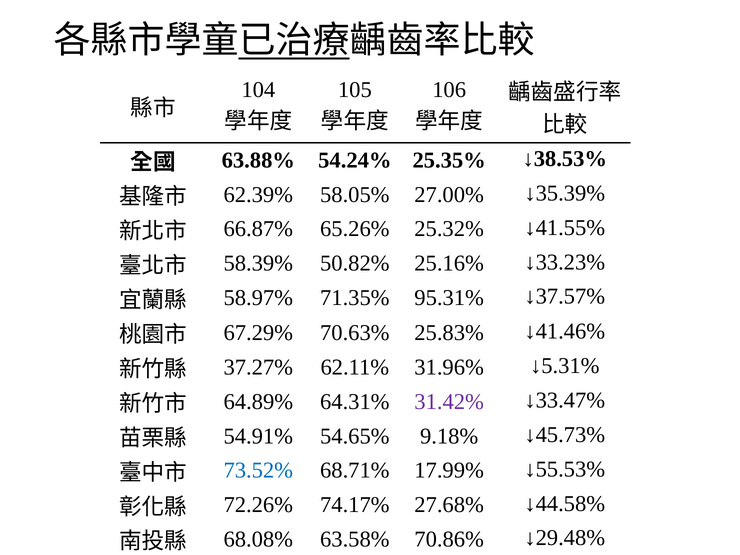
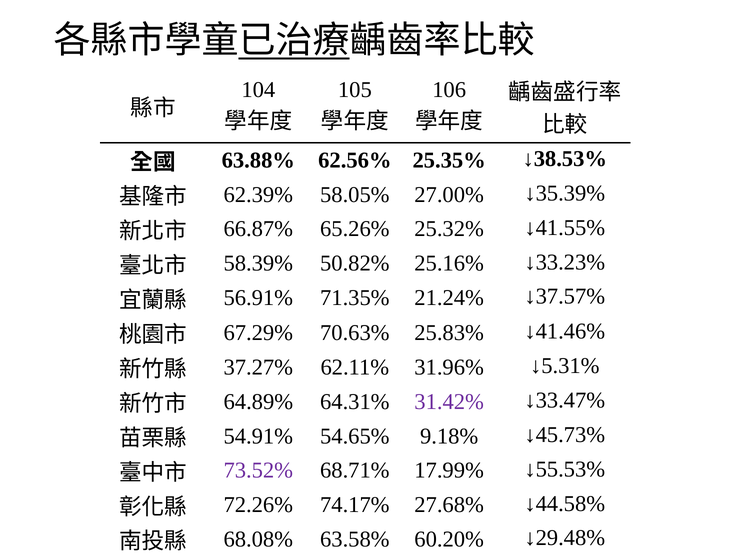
54.24%: 54.24% -> 62.56% (355, 160)
58.97%: 58.97% -> 56.91% (258, 298)
95.31%: 95.31% -> 21.24% (449, 298)
73.52% colour: blue -> purple (258, 471)
70.86%: 70.86% -> 60.20% (449, 539)
